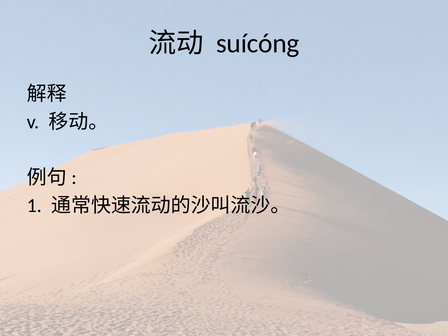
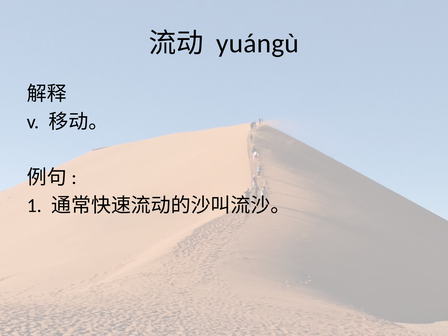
suícóng: suícóng -> yuángù (258, 43)
